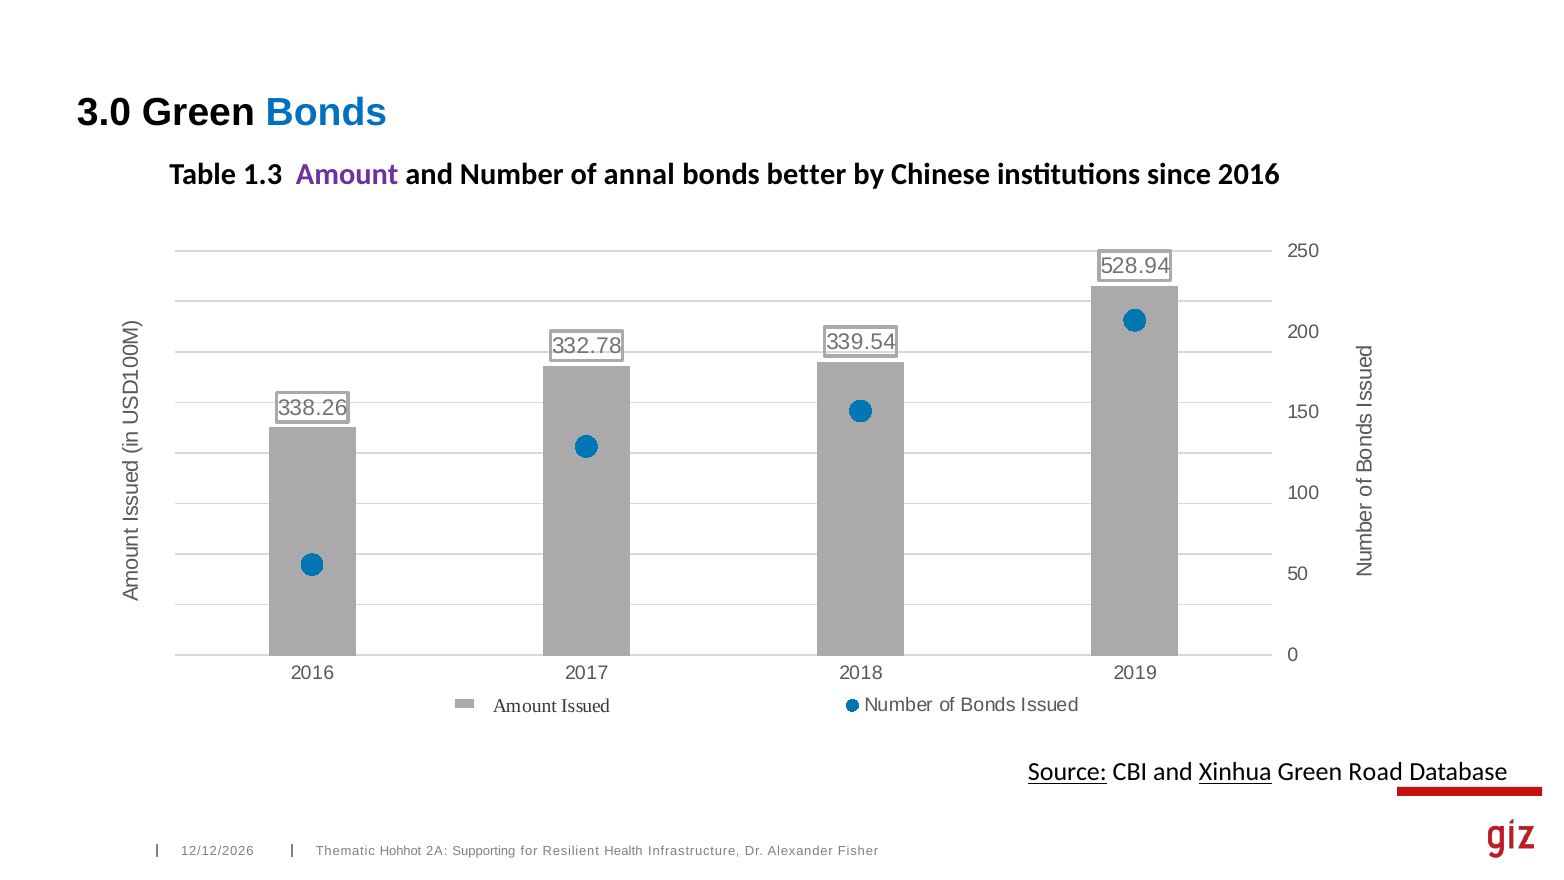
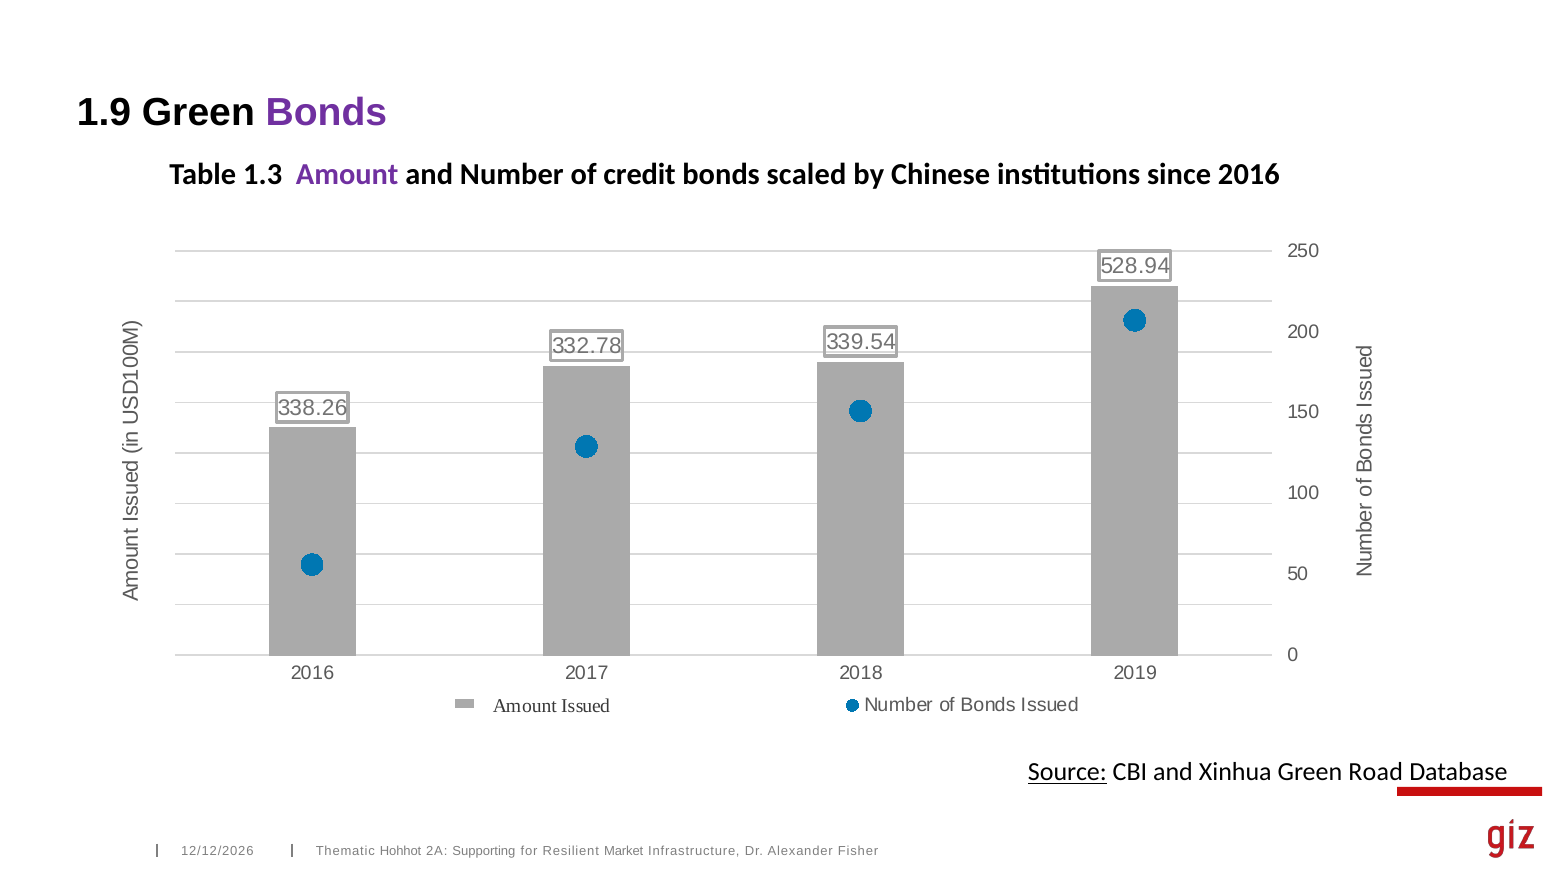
3.0: 3.0 -> 1.9 (104, 112)
Bonds colour: blue -> purple (326, 112)
annal: annal -> credit (640, 174)
better: better -> scaled (807, 174)
Xinhua underline: present -> none (1235, 772)
Health: Health -> Market (624, 851)
